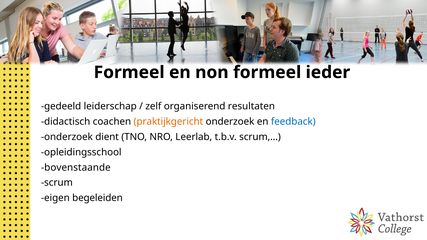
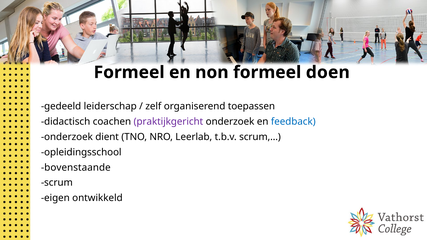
ieder: ieder -> doen (328, 72)
resultaten: resultaten -> toepassen (251, 106)
praktijkgericht colour: orange -> purple (168, 122)
begeleiden: begeleiden -> ontwikkeld (97, 198)
